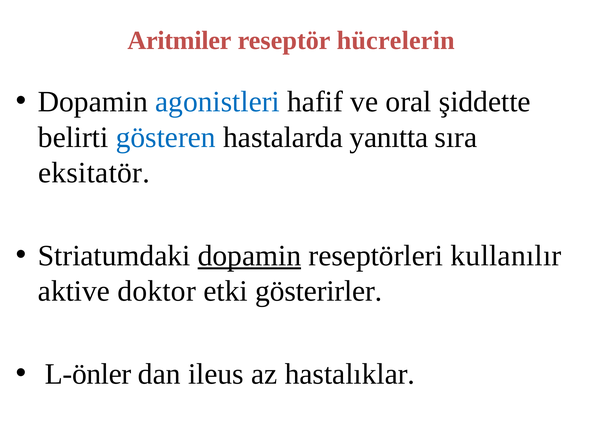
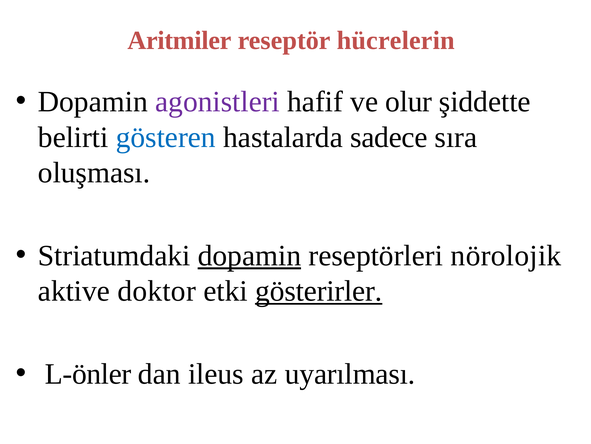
agonistleri colour: blue -> purple (217, 102)
oral: oral -> olur (409, 102)
yanıtta: yanıtta -> sadece (389, 137)
eksitatör: eksitatör -> oluşması (94, 172)
kullanılır: kullanılır -> nörolojik (506, 255)
gösterirler underline: none -> present (319, 291)
hastalıklar: hastalıklar -> uyarılması (350, 373)
